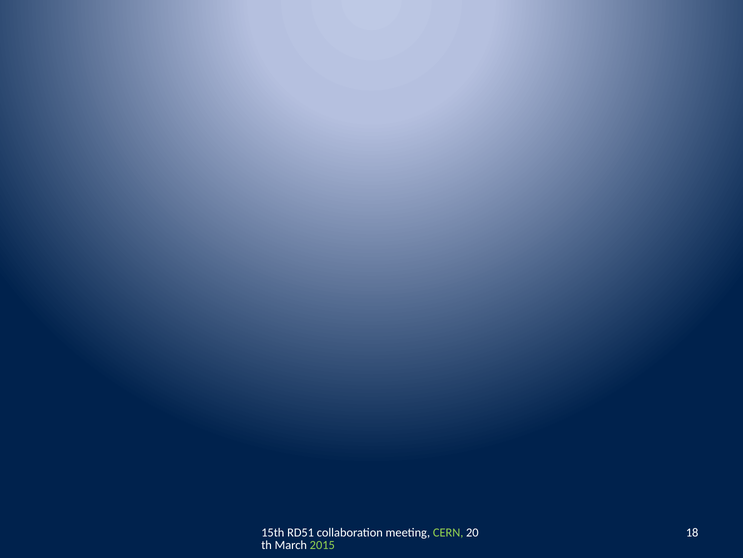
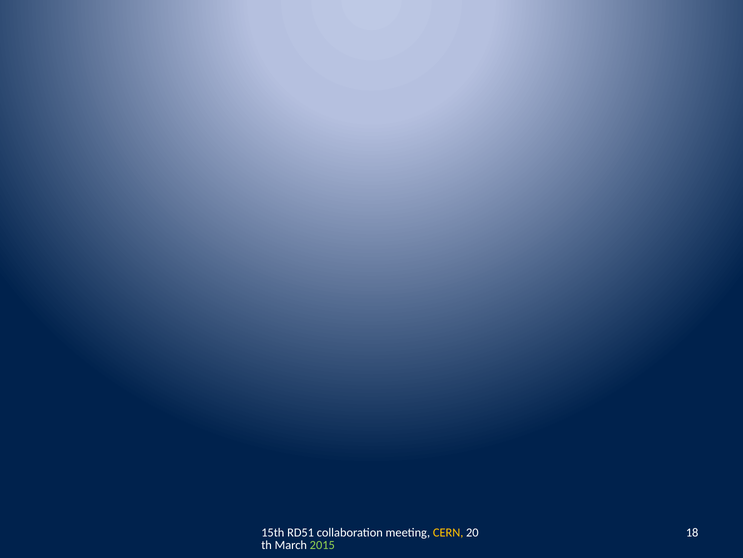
CERN colour: light green -> yellow (448, 532)
